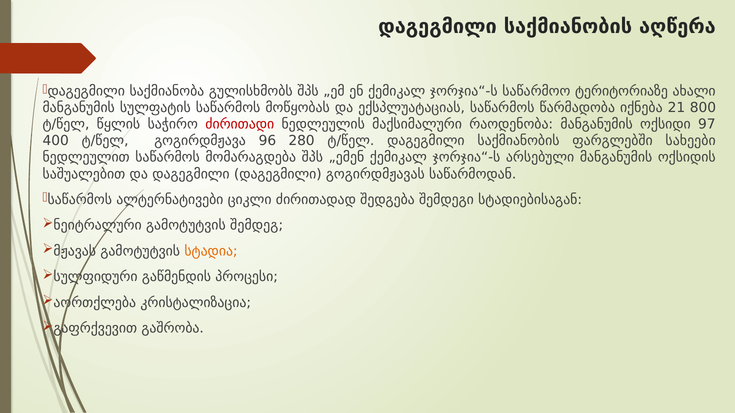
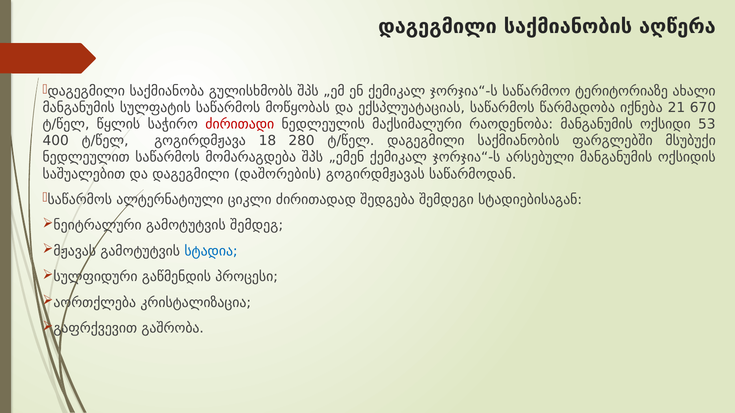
800: 800 -> 670 (703, 108)
97: 97 -> 53 (707, 125)
96: 96 -> 18 (267, 141)
სახეები: სახეები -> მსუბუქი (691, 141)
დაგეგმილი დაგეგმილი: დაგეგმილი -> დაშორების (278, 174)
ალტერნატივები: ალტერნატივები -> ალტერნატიული (170, 200)
სტადია colour: orange -> blue (211, 251)
